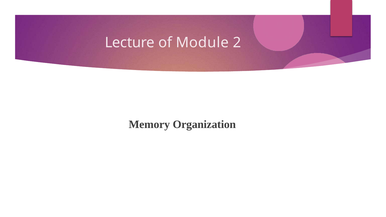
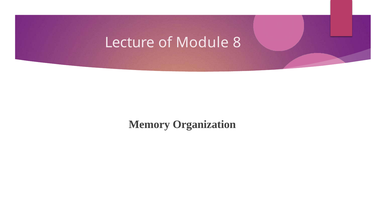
2: 2 -> 8 (237, 43)
